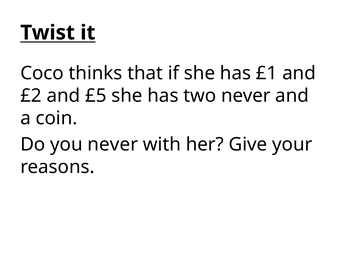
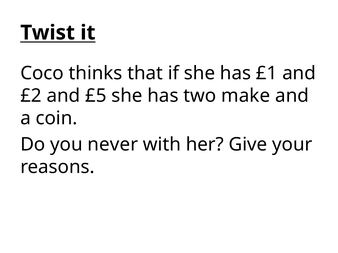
two never: never -> make (246, 96)
